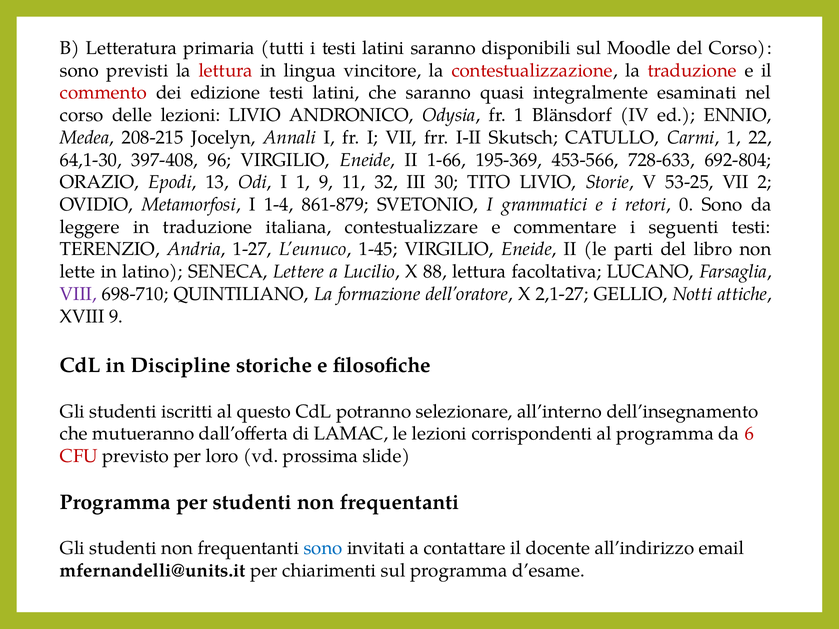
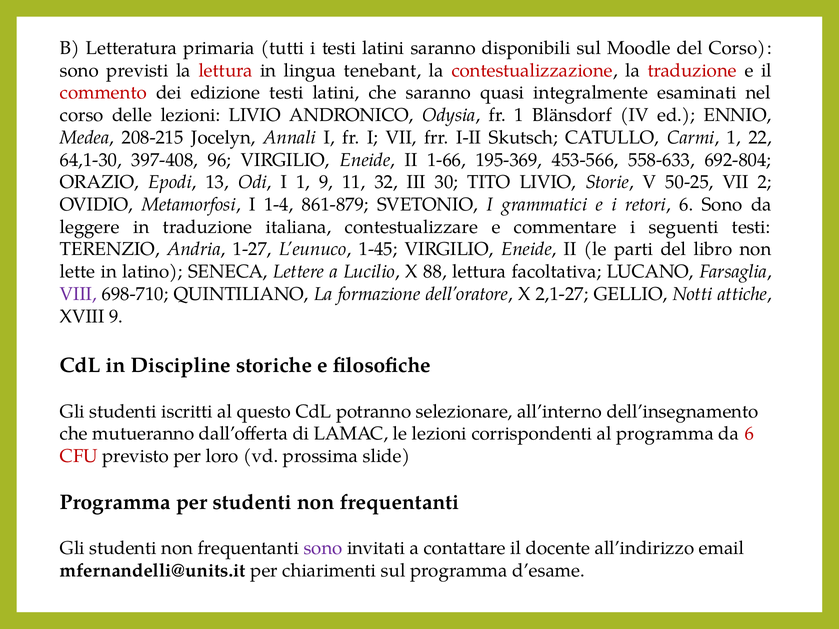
vincitore: vincitore -> tenebant (383, 71)
728-633: 728-633 -> 558-633 (661, 160)
53-25: 53-25 -> 50-25 (689, 182)
retori 0: 0 -> 6 (686, 205)
sono colour: blue -> purple (323, 549)
